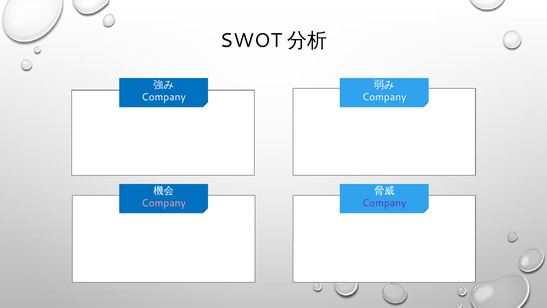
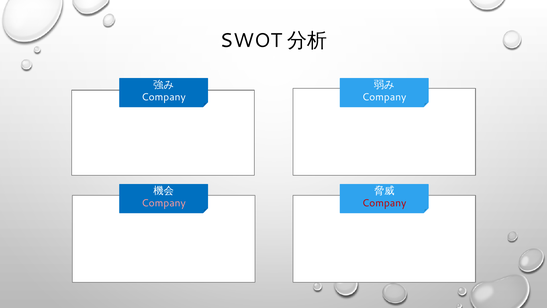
Company colour: purple -> red (384, 203)
